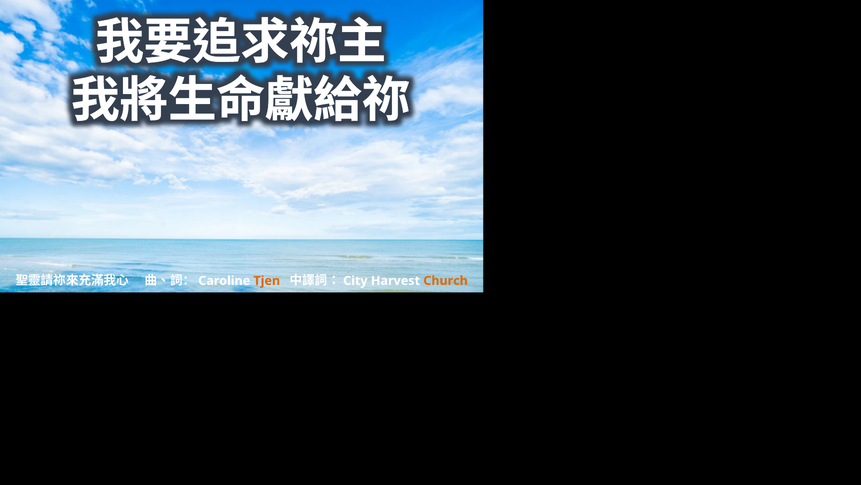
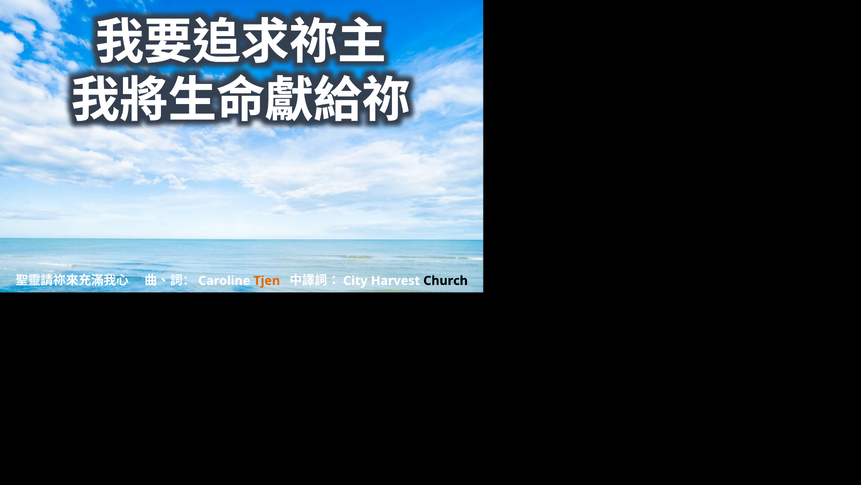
Church colour: orange -> black (446, 280)
